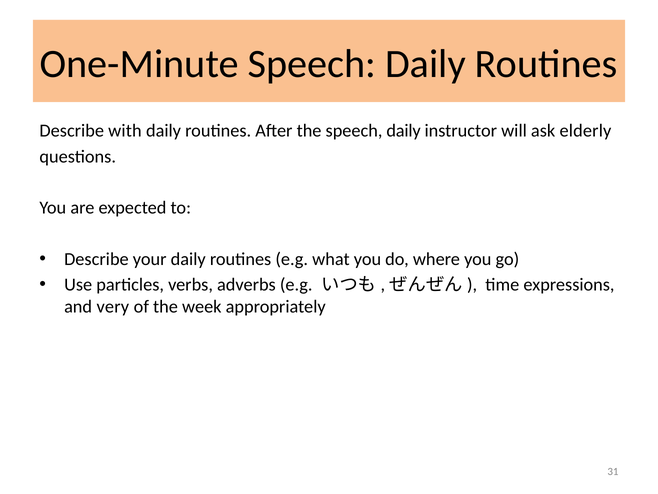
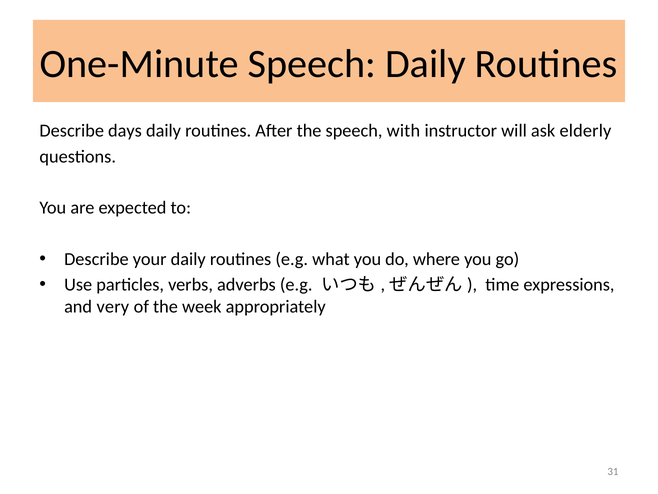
with: with -> days (125, 131)
the speech daily: daily -> with (403, 131)
